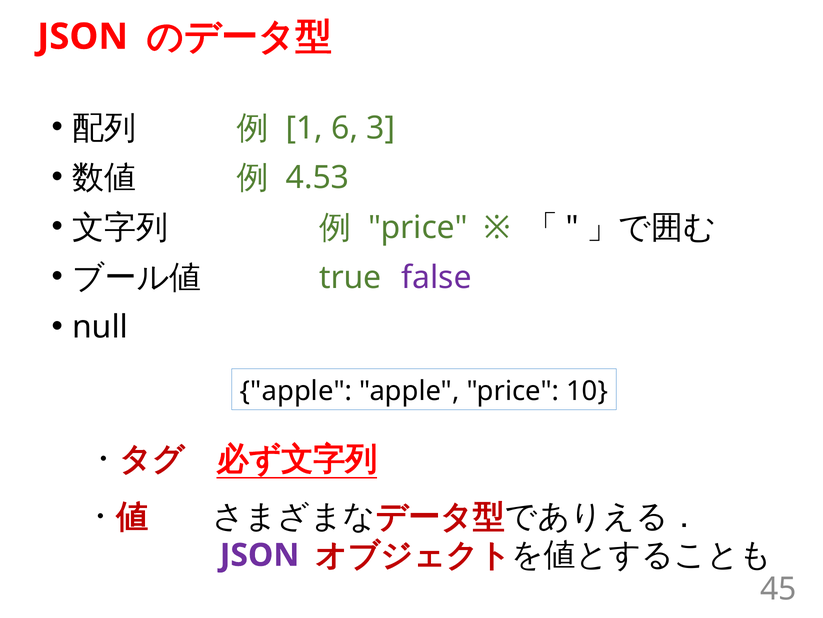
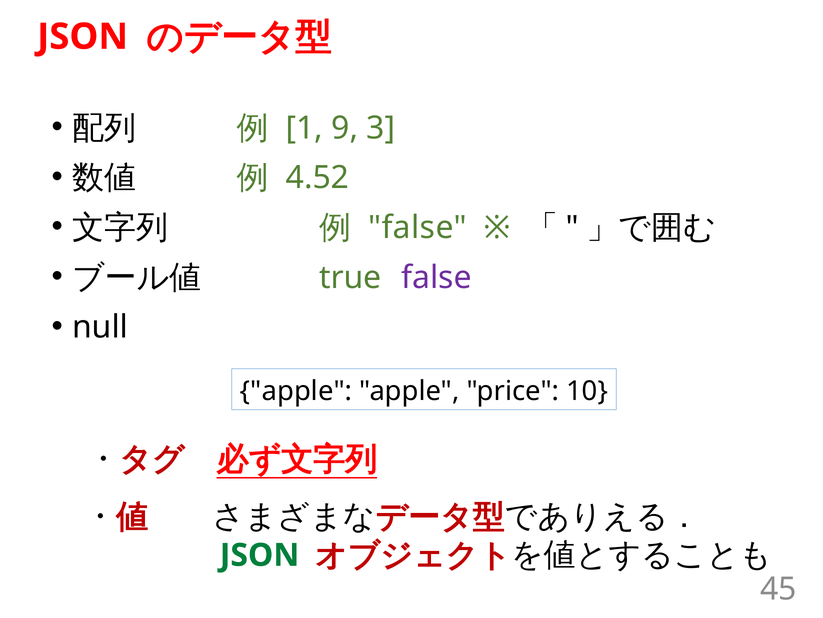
6: 6 -> 9 (345, 128)
4.53: 4.53 -> 4.52 (317, 178)
price: price -> false (418, 227)
JSON colour: purple -> green (260, 555)
